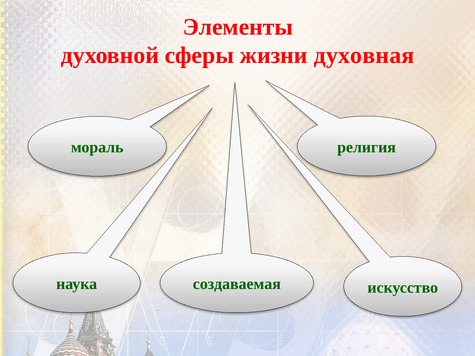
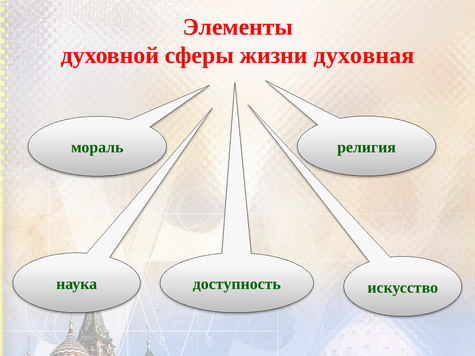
создаваемая: создаваемая -> доступность (237, 284)
